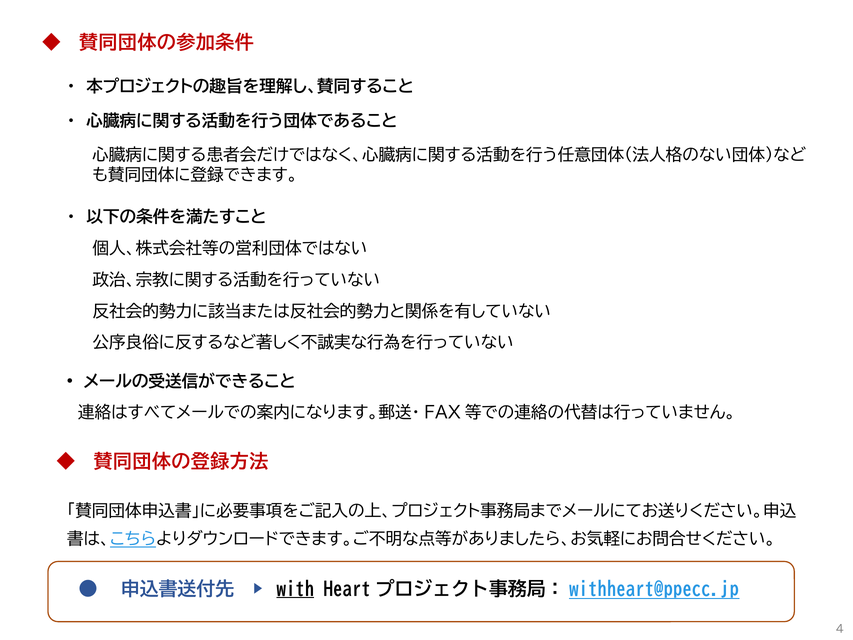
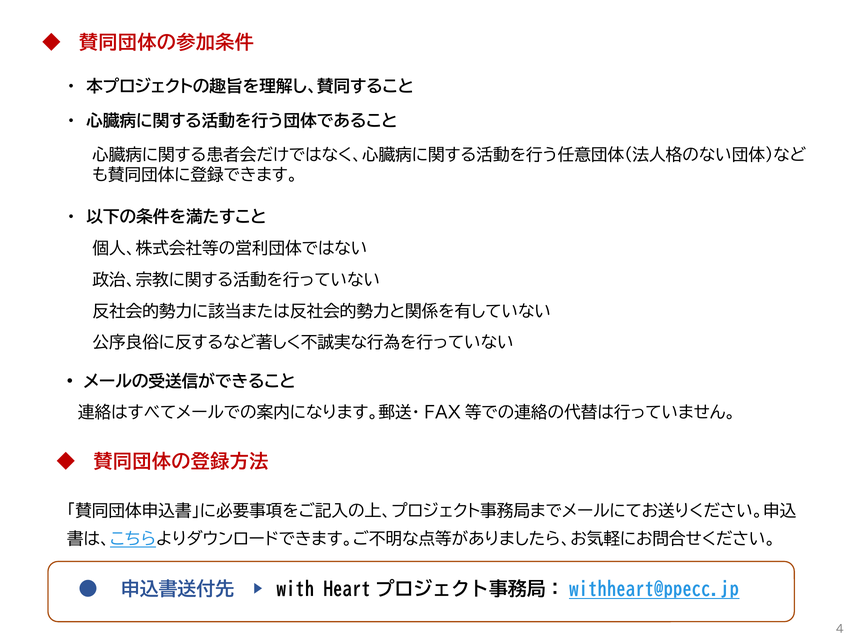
with underline: present -> none (295, 589)
